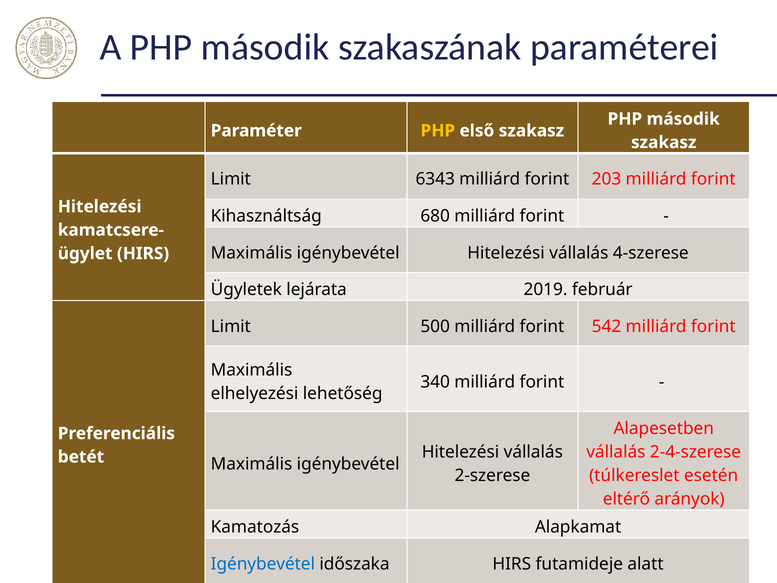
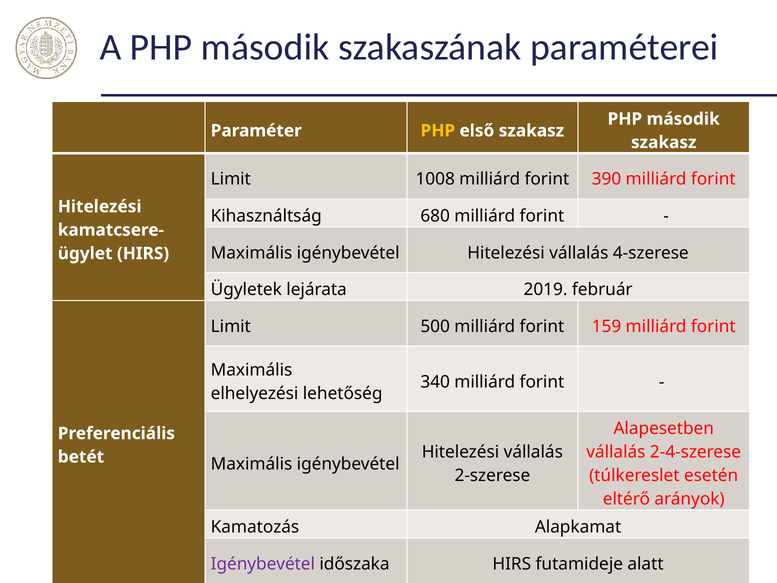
6343: 6343 -> 1008 (435, 179)
203: 203 -> 390 (606, 179)
542: 542 -> 159 (606, 326)
Igénybevétel colour: blue -> purple (263, 564)
